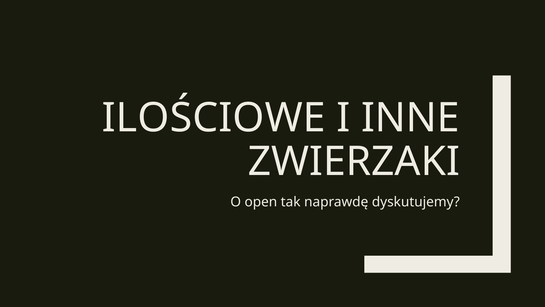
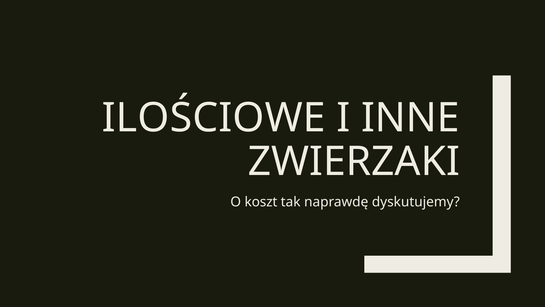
open: open -> koszt (261, 202)
